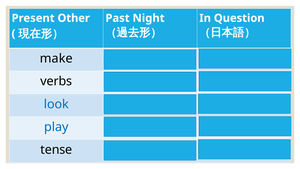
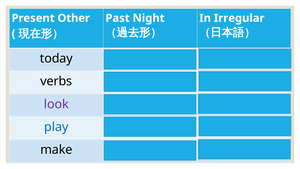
Question: Question -> Irregular (239, 18)
make: make -> today (56, 58)
look colour: blue -> purple (56, 104)
tense: tense -> make (56, 150)
